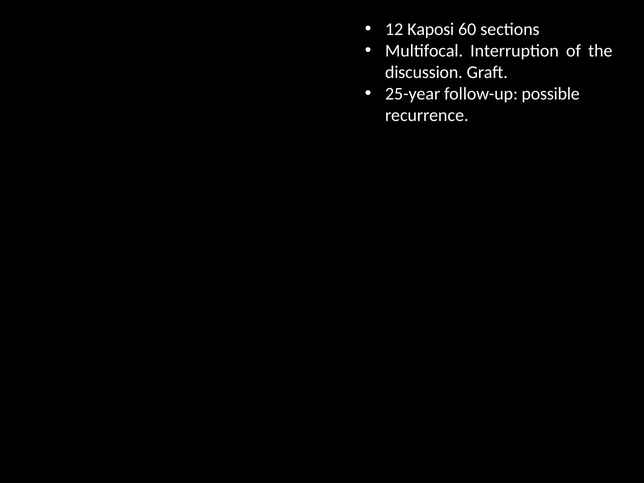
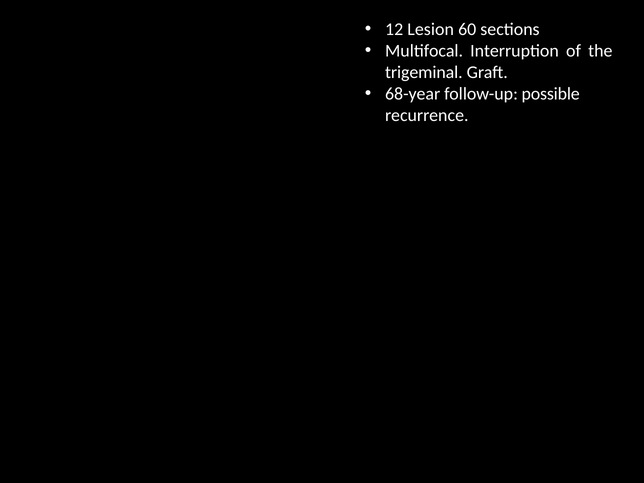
Kaposi: Kaposi -> Lesion (431, 29)
discussion: discussion -> trigeminal (424, 72)
25-year: 25-year -> 68-year (413, 94)
